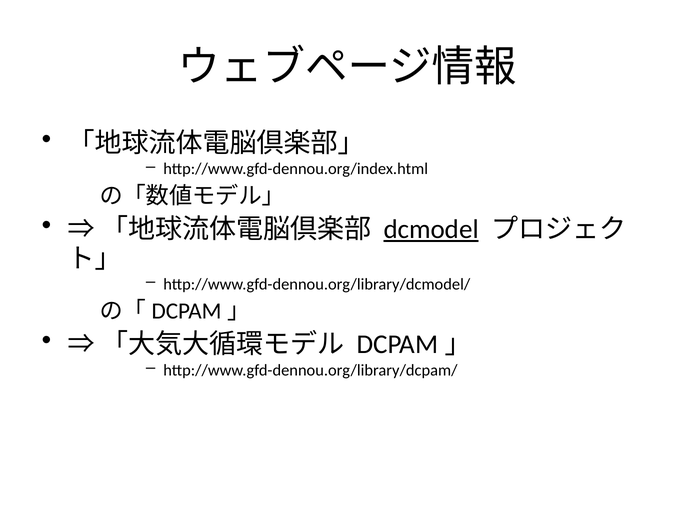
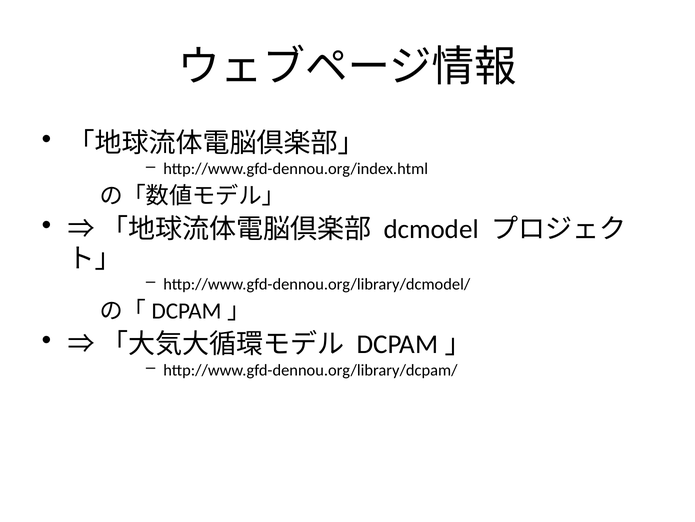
dcmodel underline: present -> none (431, 229)
